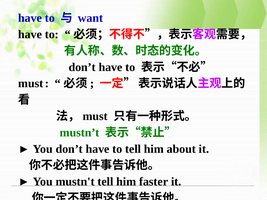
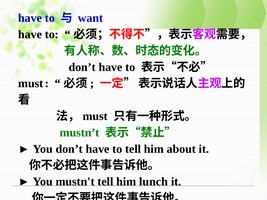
faster: faster -> lunch (154, 182)
